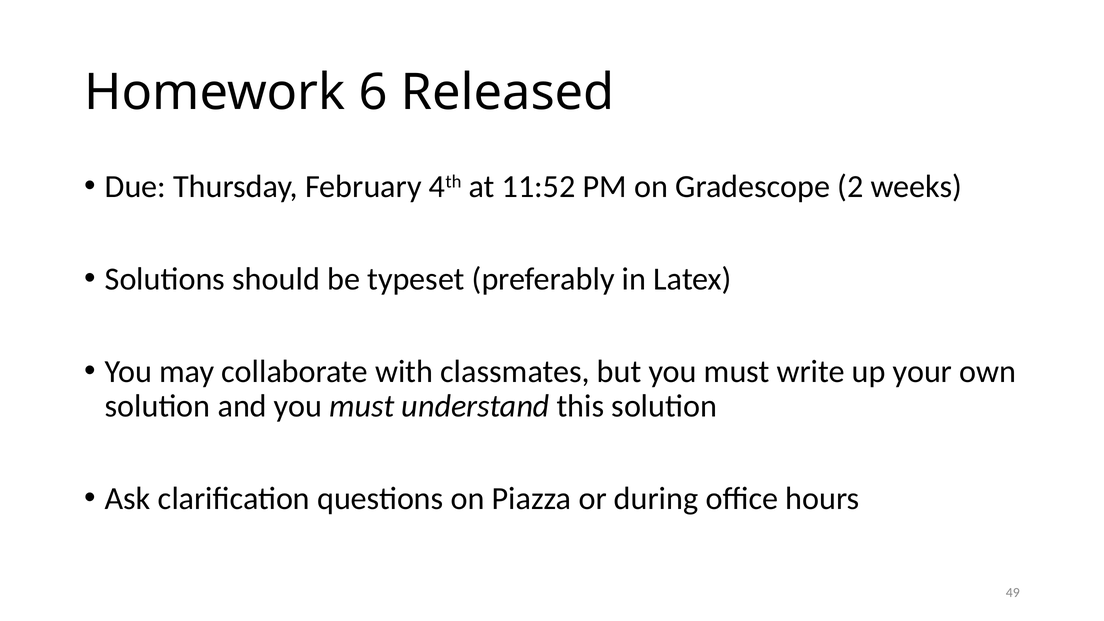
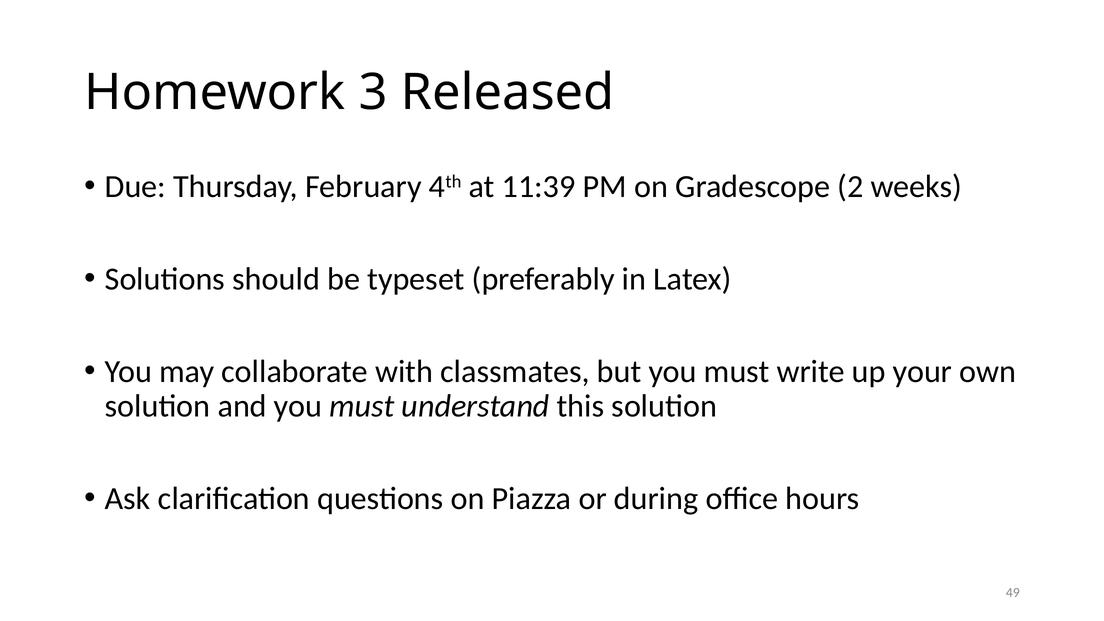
6: 6 -> 3 (373, 93)
11:52: 11:52 -> 11:39 (539, 187)
